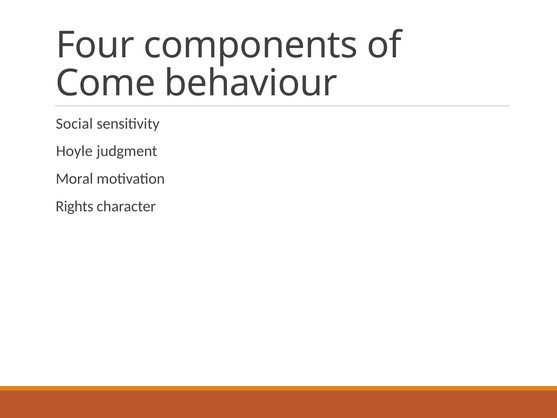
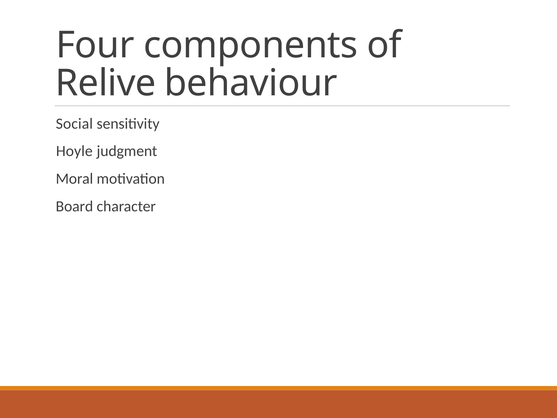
Come: Come -> Relive (106, 83)
Rights: Rights -> Board (74, 206)
